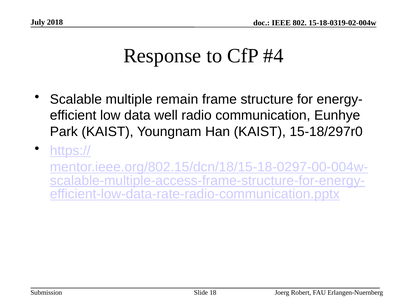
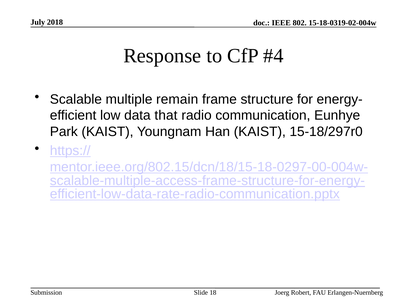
well: well -> that (166, 116)
